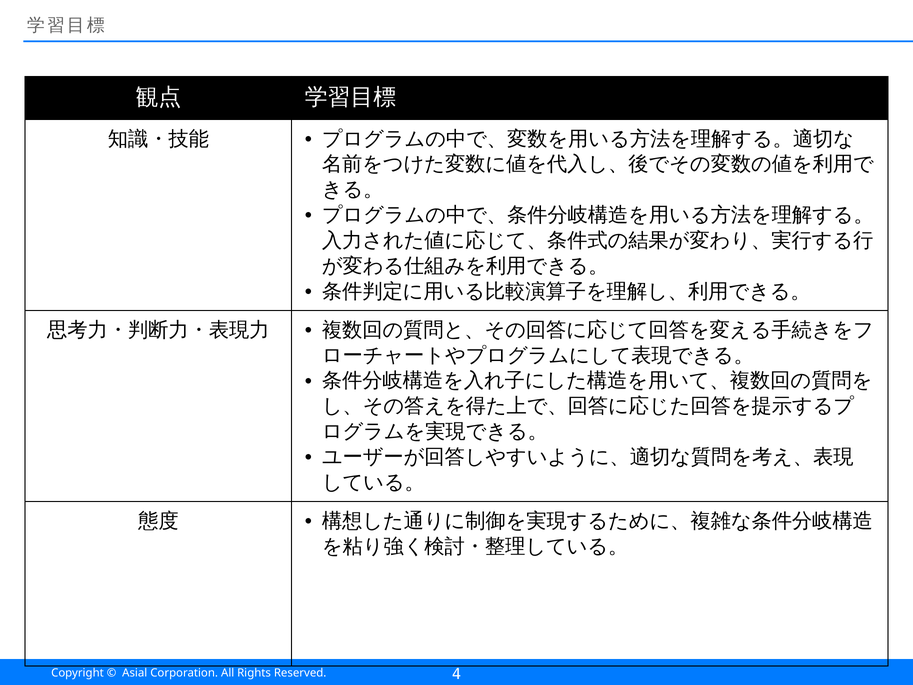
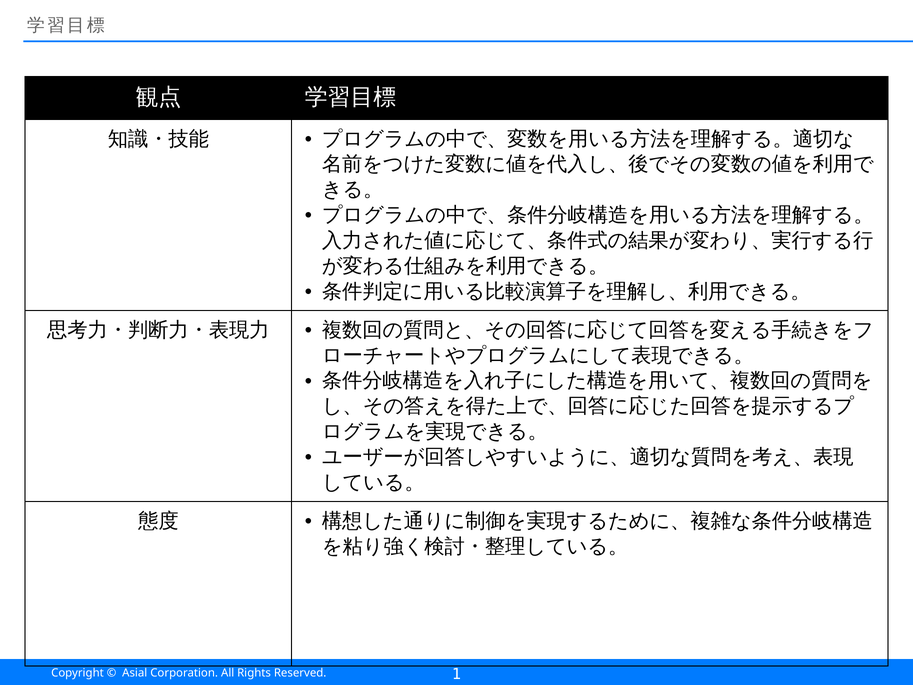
4: 4 -> 1 (457, 674)
